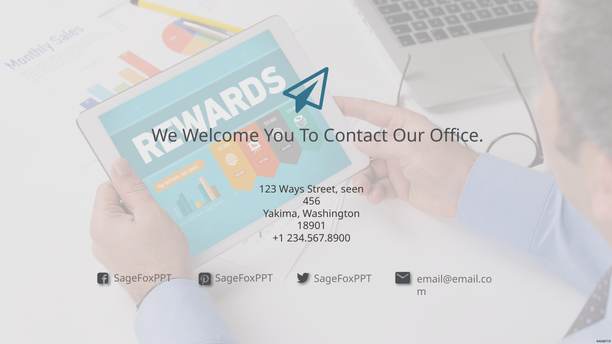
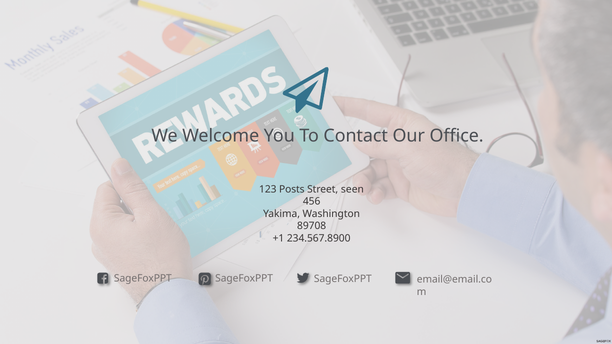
Ways: Ways -> Posts (292, 190)
18901: 18901 -> 89708 (312, 226)
